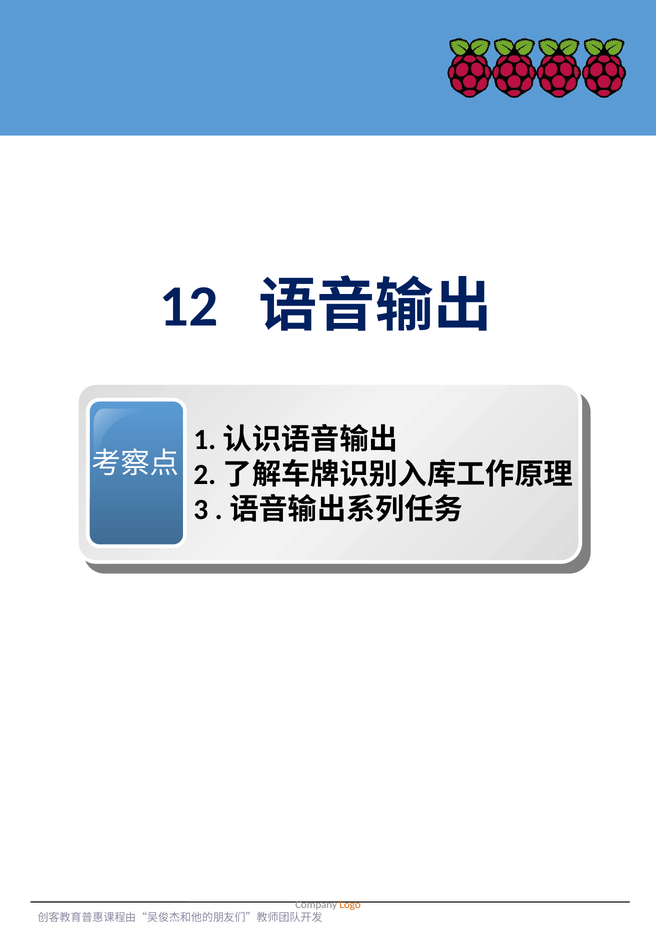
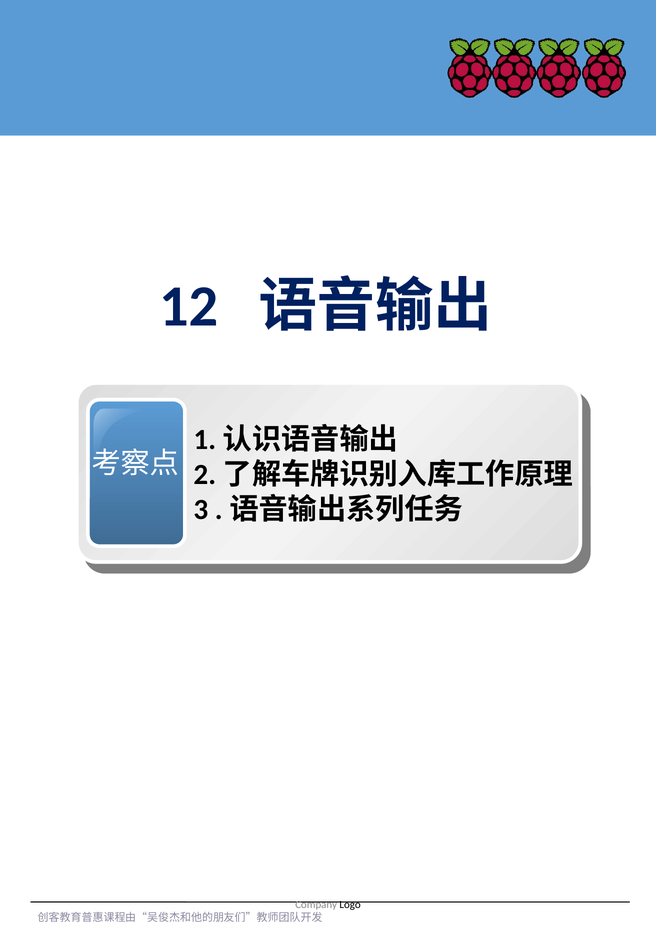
Logo colour: orange -> black (350, 904)
